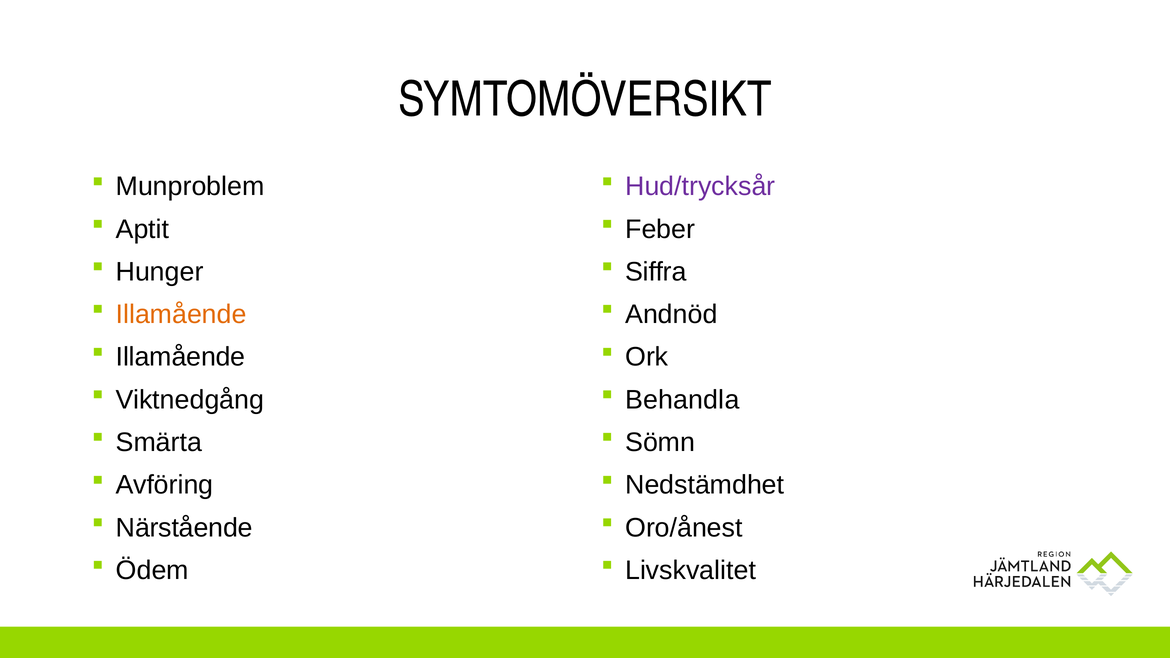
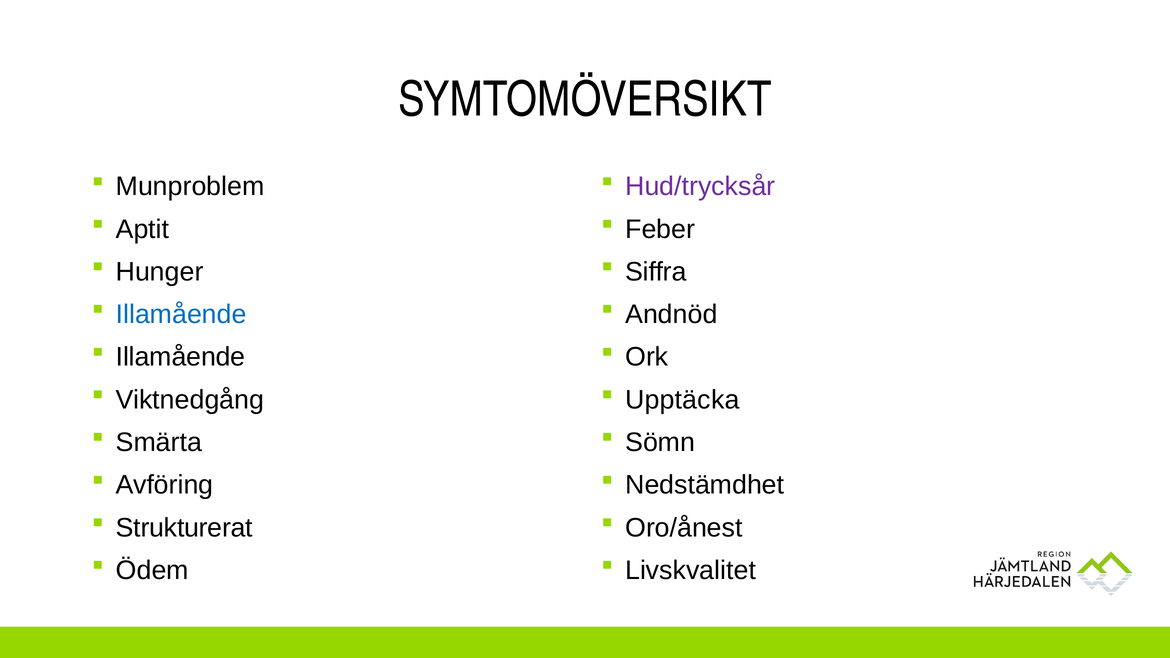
Illamående colour: orange -> blue (181, 315)
Behandla: Behandla -> Upptäcka (682, 400)
Närstående: Närstående -> Strukturerat (184, 528)
